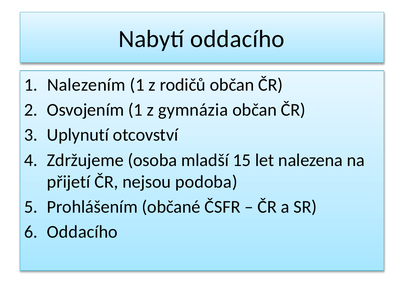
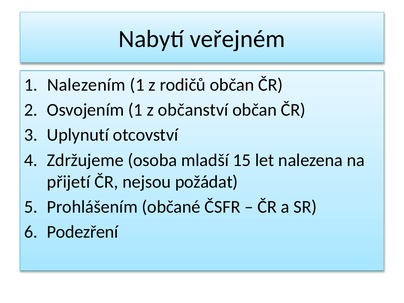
Nabytí oddacího: oddacího -> veřejném (237, 39)
gymnázia: gymnázia -> občanství (193, 110)
podoba: podoba -> požádat (206, 182)
Oddacího: Oddacího -> Podezření (82, 232)
